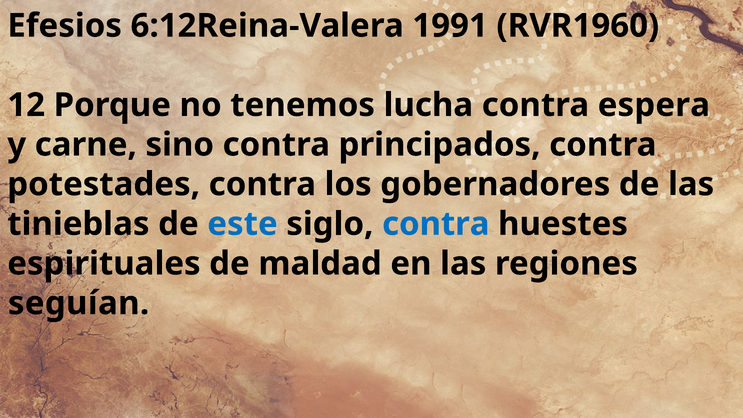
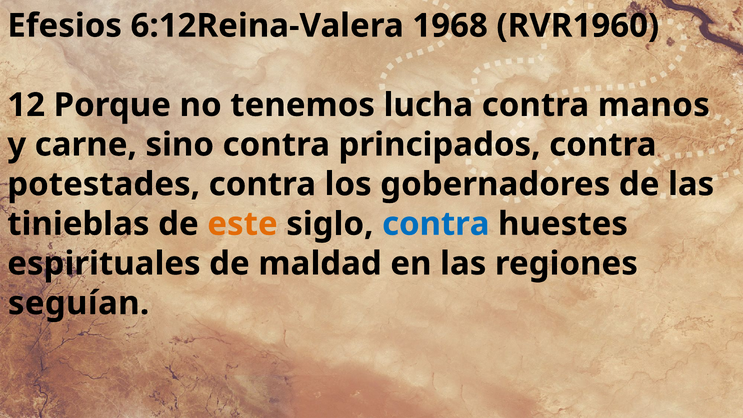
1991: 1991 -> 1968 (450, 26)
espera: espera -> manos (654, 105)
este colour: blue -> orange (242, 224)
